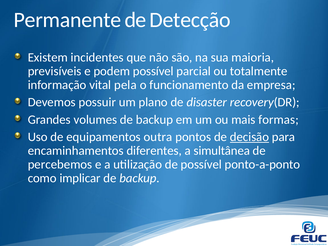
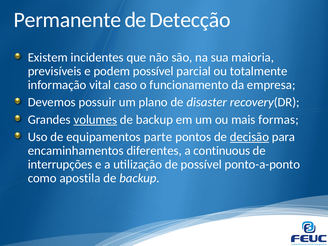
pela: pela -> caso (125, 85)
volumes underline: none -> present (95, 120)
outra: outra -> parte (158, 137)
simultânea: simultânea -> continuous (222, 151)
percebemos: percebemos -> interrupções (60, 164)
implicar: implicar -> apostila (80, 178)
